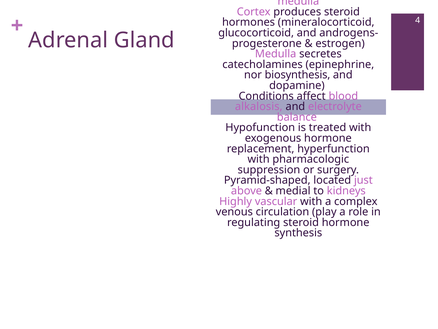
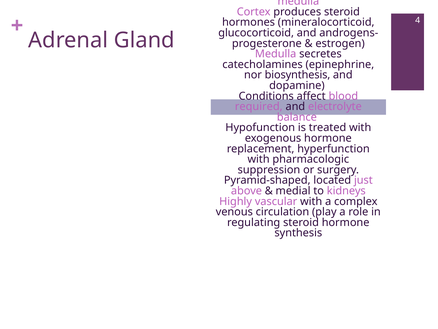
alkalosis: alkalosis -> required (259, 106)
